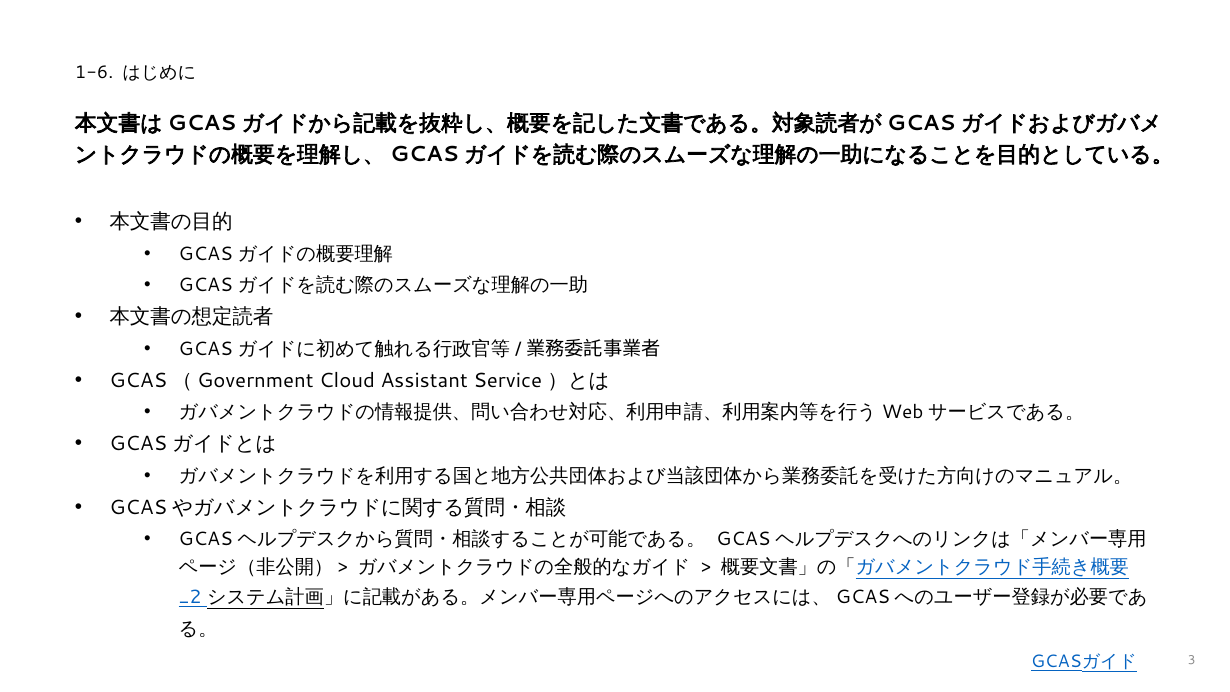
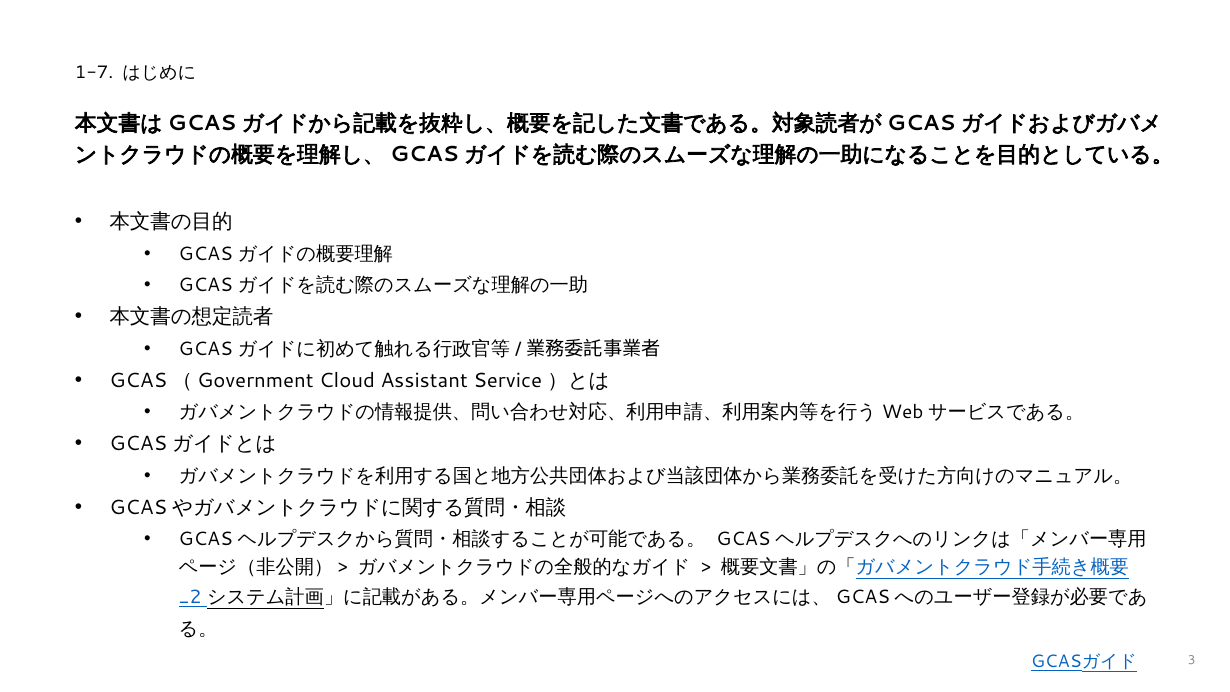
1-6: 1-6 -> 1-7 (94, 72)
